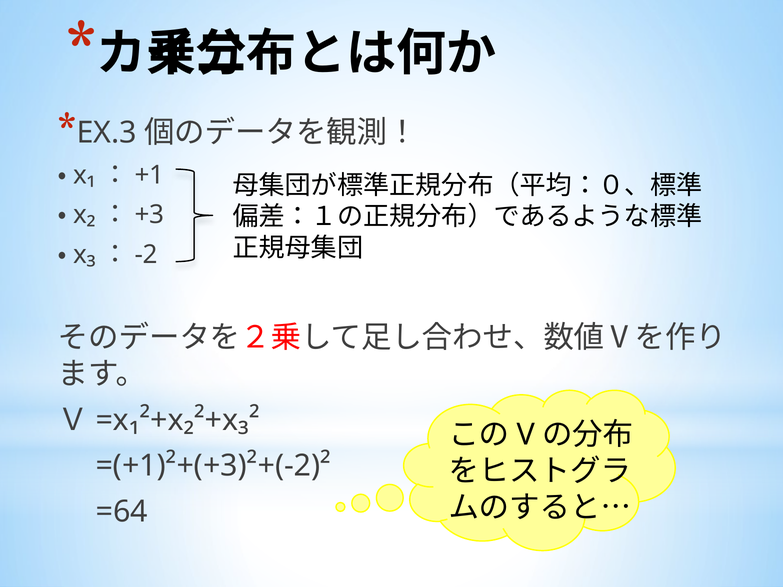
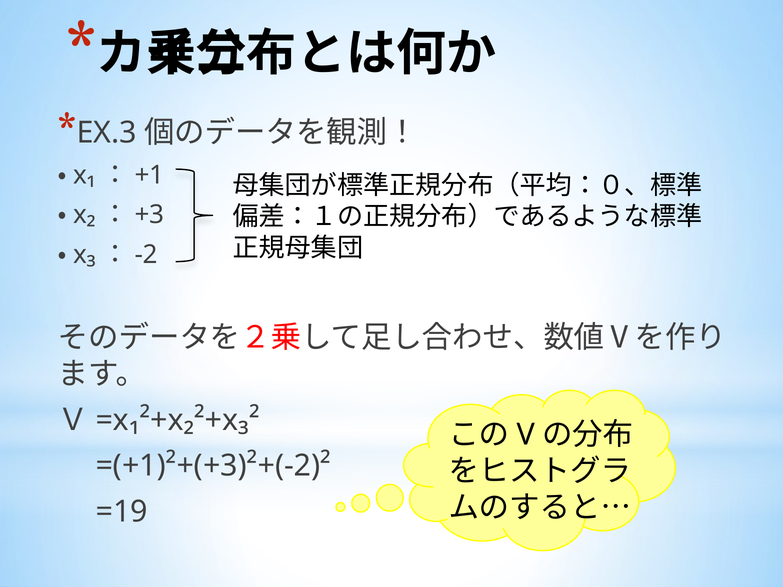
=64: =64 -> =19 (122, 512)
